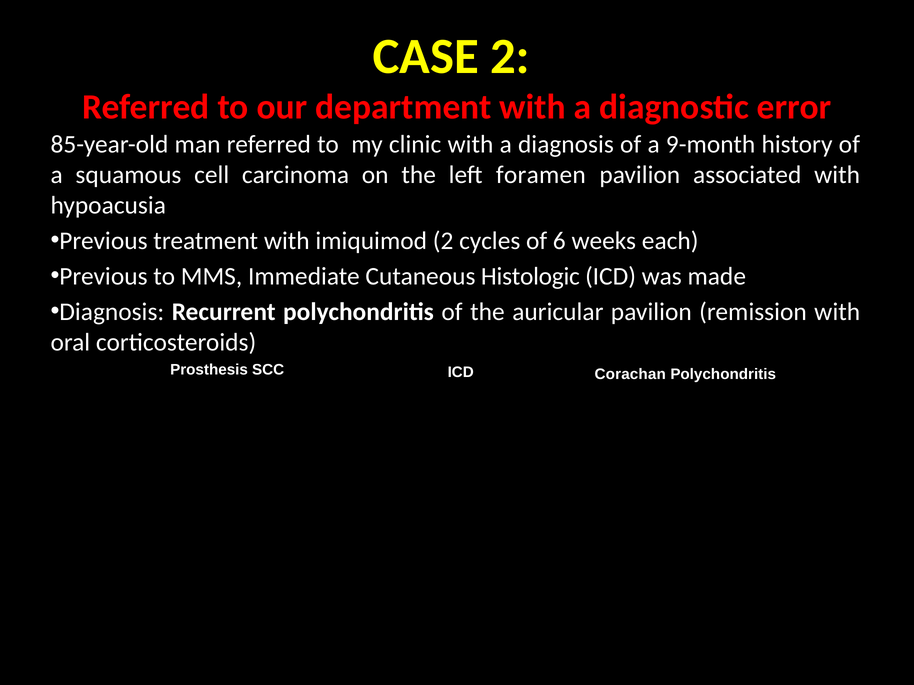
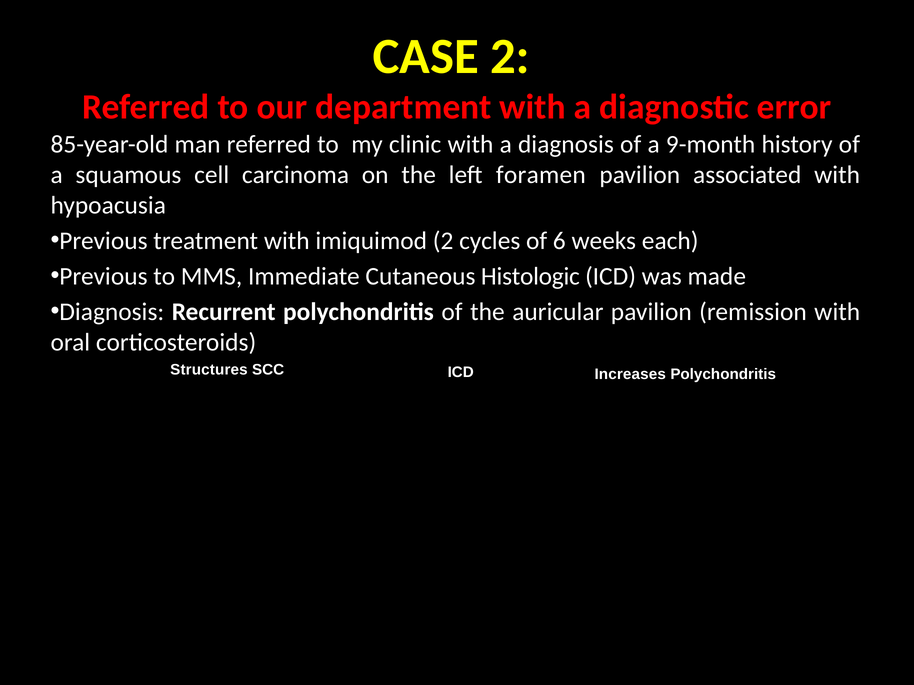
Prosthesis: Prosthesis -> Structures (209, 370)
Corachan: Corachan -> Increases (630, 375)
